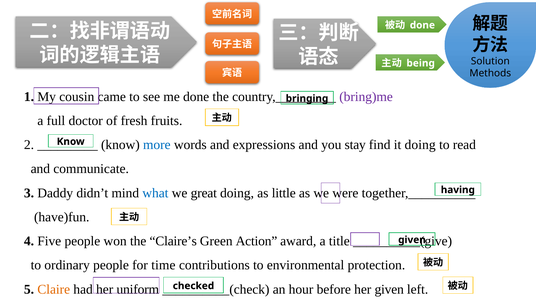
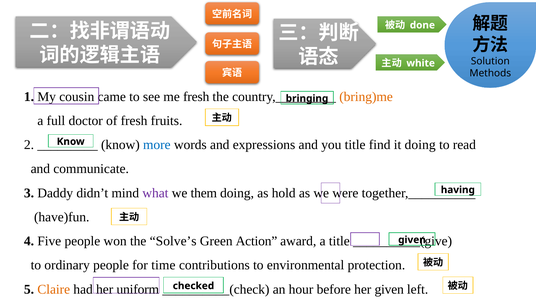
being: being -> white (421, 63)
me done: done -> fresh (196, 97)
bring)me colour: purple -> orange (366, 97)
you stay: stay -> title (355, 145)
what colour: blue -> purple (155, 193)
great: great -> them (204, 193)
little: little -> hold (284, 193)
Claire’s: Claire’s -> Solve’s (173, 242)
